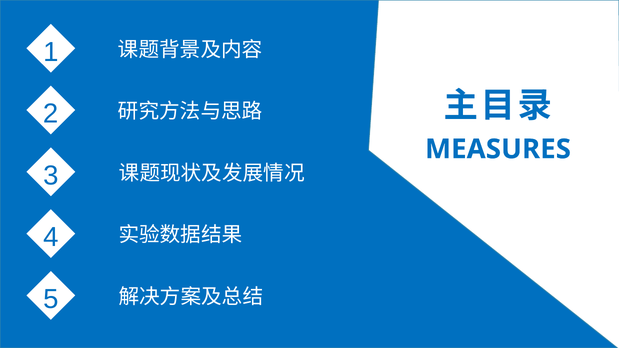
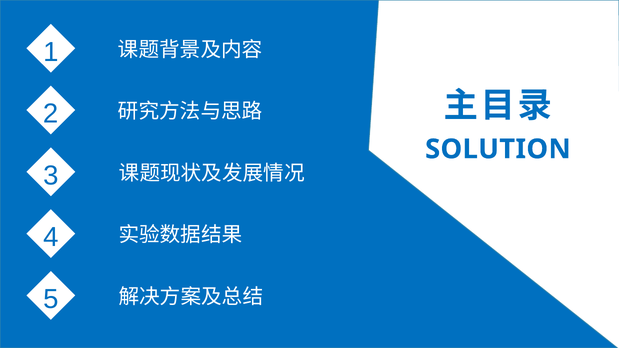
MEASURES: MEASURES -> SOLUTION (498, 149)
